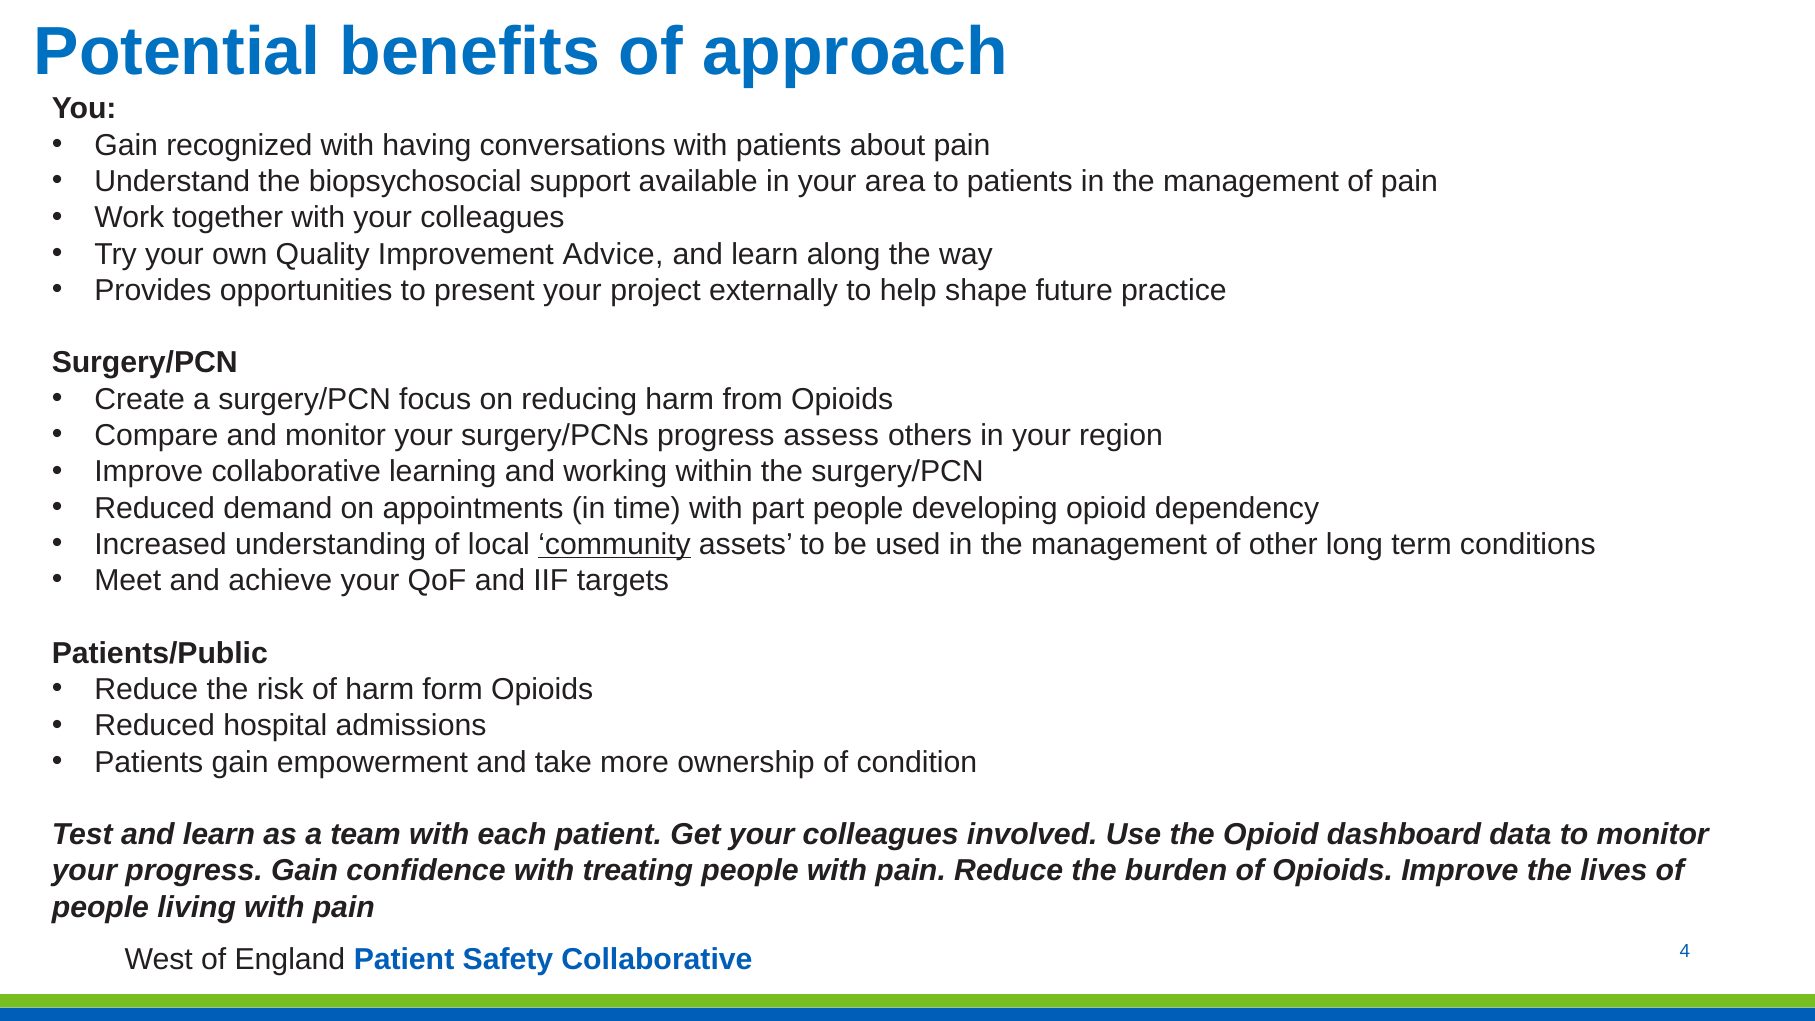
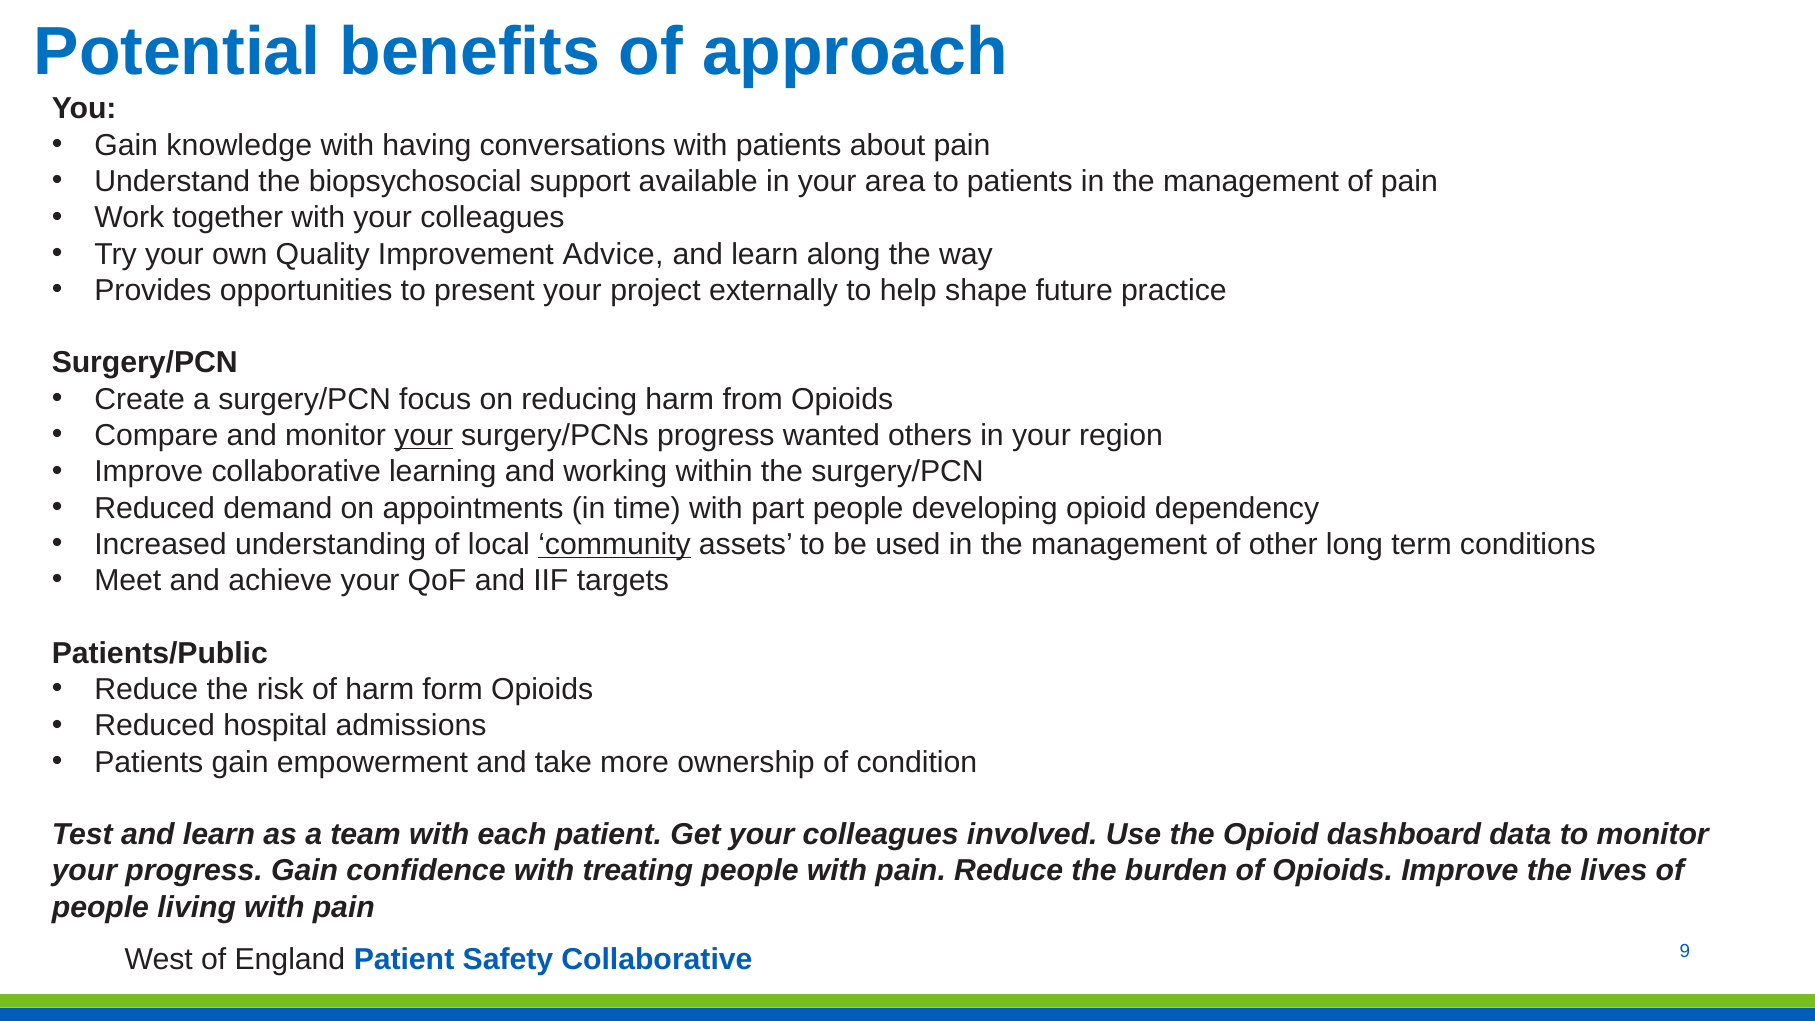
recognized: recognized -> knowledge (239, 145)
your underline: none -> present (424, 436)
assess: assess -> wanted (831, 436)
4: 4 -> 9 (1685, 952)
